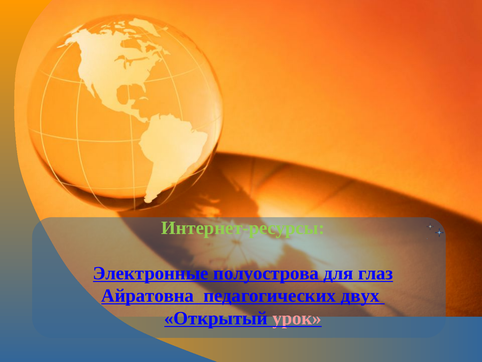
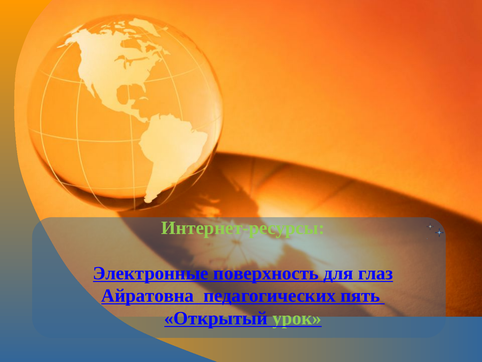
полуострова: полуострова -> поверхность (266, 273)
двух: двух -> пять (360, 295)
урок colour: pink -> light green (297, 318)
